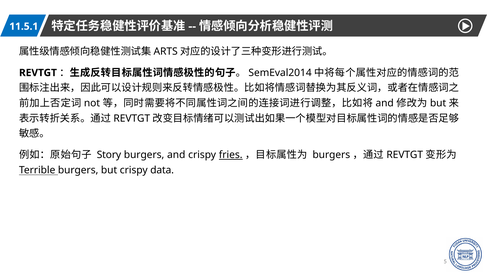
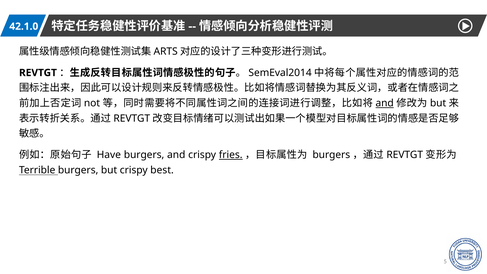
11.5.1: 11.5.1 -> 42.1.0 (24, 26)
and underline: none -> present (385, 103)
Story: Story -> Have (109, 155)
data: data -> best (162, 170)
